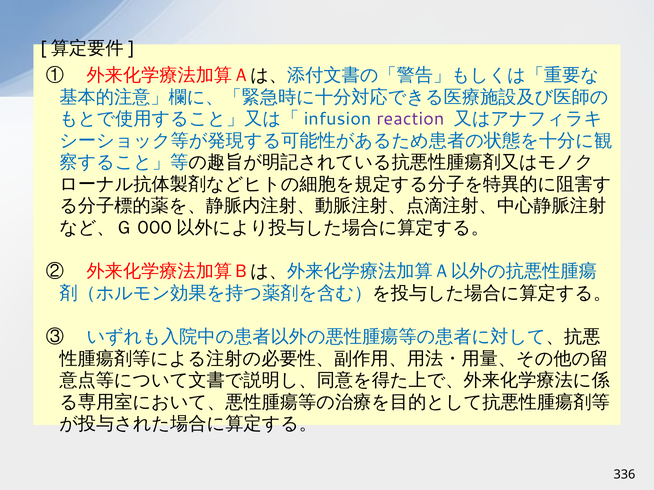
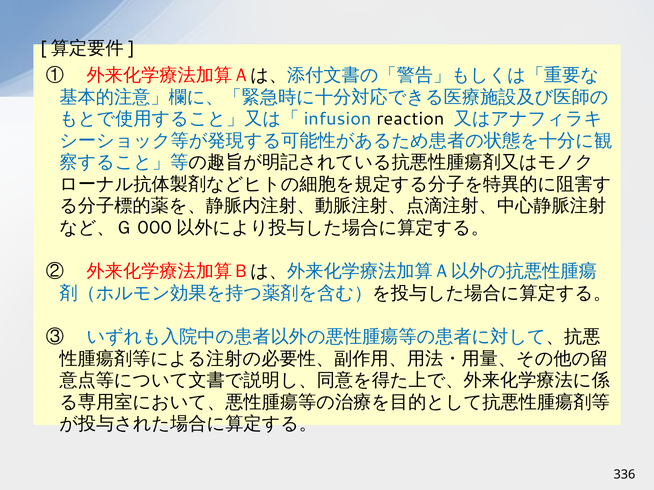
reaction colour: purple -> black (410, 119)
